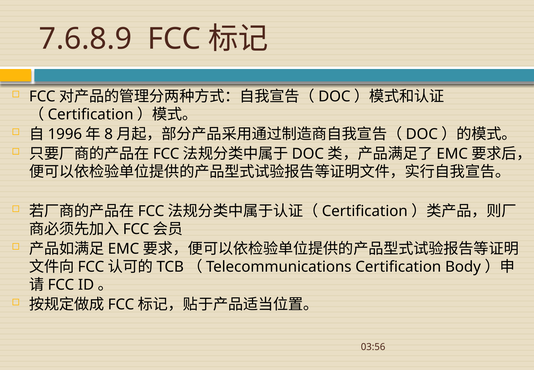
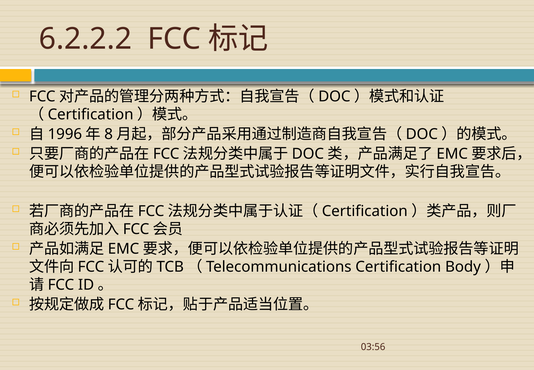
7.6.8.9: 7.6.8.9 -> 6.2.2.2 (85, 39)
